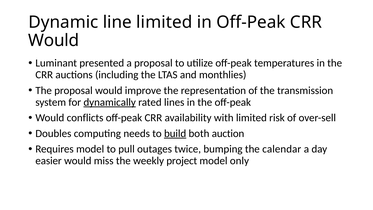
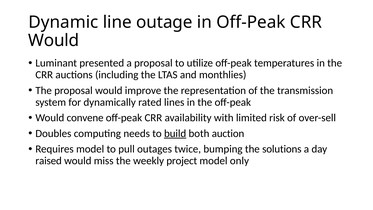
line limited: limited -> outage (164, 22)
dynamically underline: present -> none (110, 102)
conflicts: conflicts -> convene (85, 118)
calendar: calendar -> solutions (282, 149)
easier: easier -> raised (49, 161)
